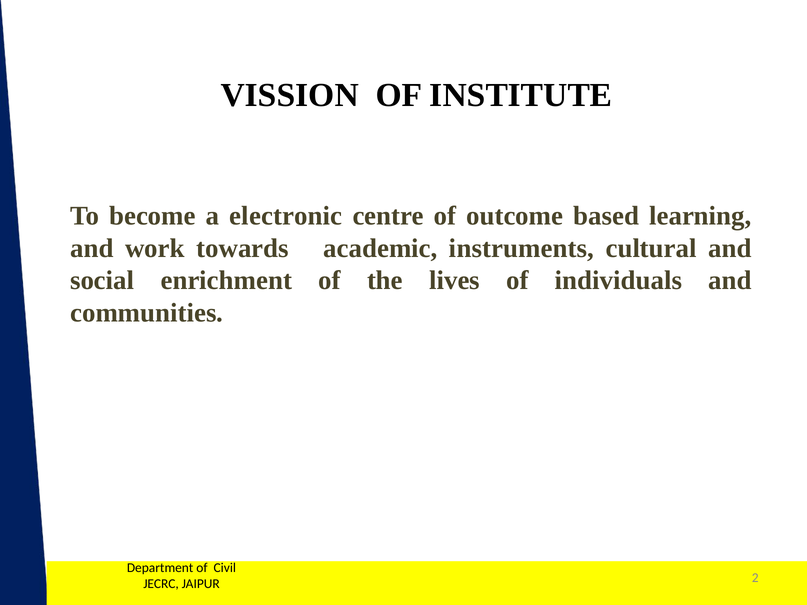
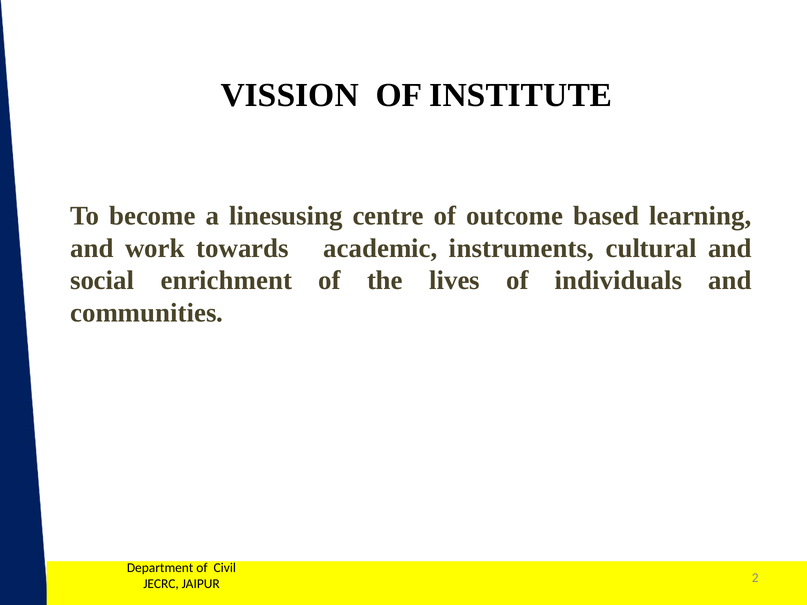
electronic: electronic -> linesusing (286, 216)
